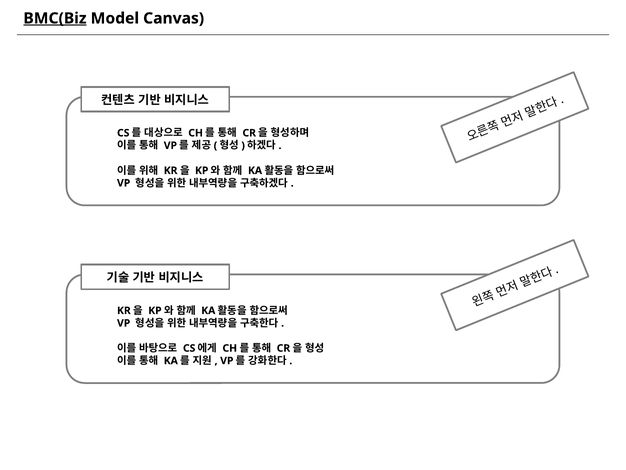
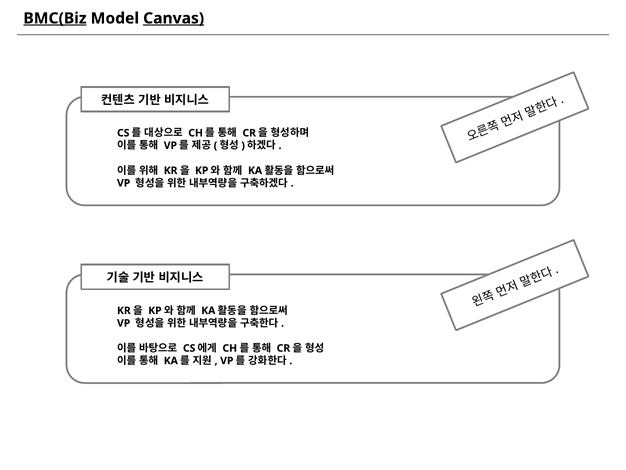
Canvas underline: none -> present (174, 18)
